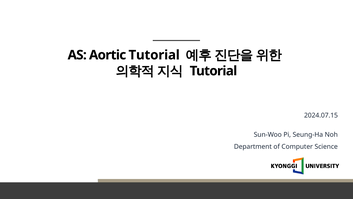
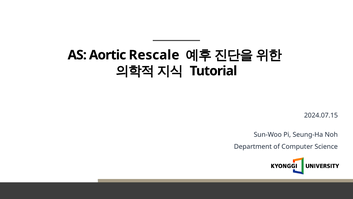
Aortic Tutorial: Tutorial -> Rescale (154, 55)
